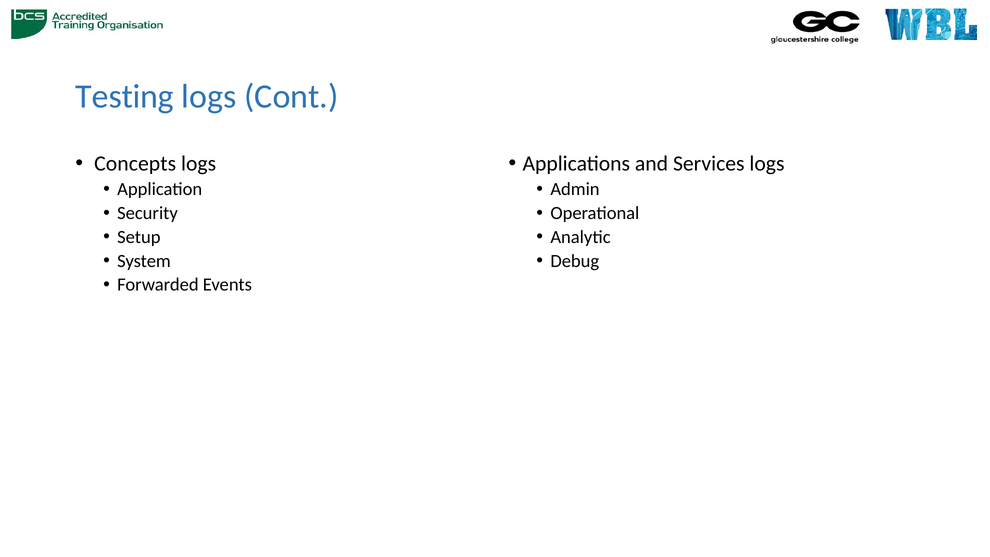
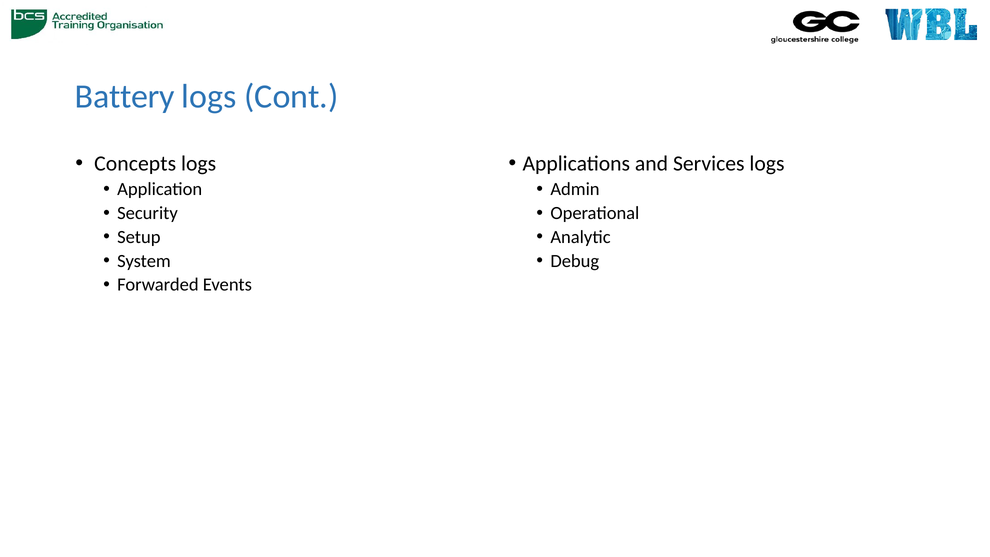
Testing: Testing -> Battery (125, 97)
